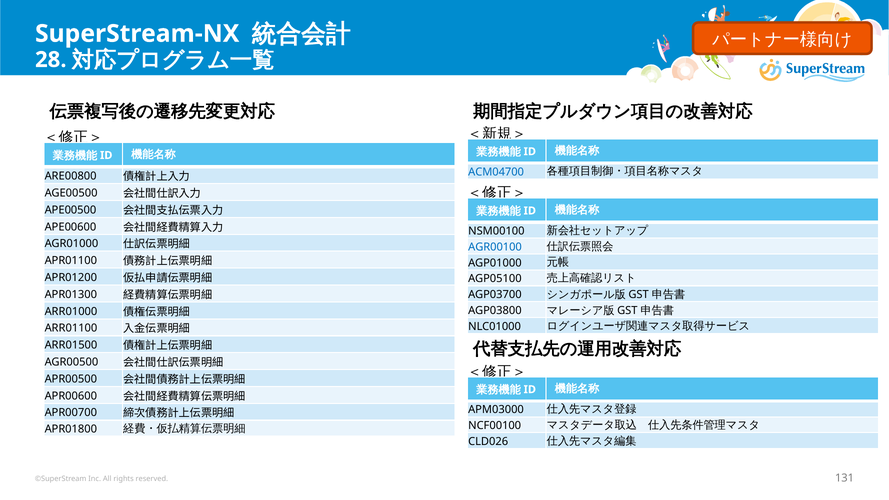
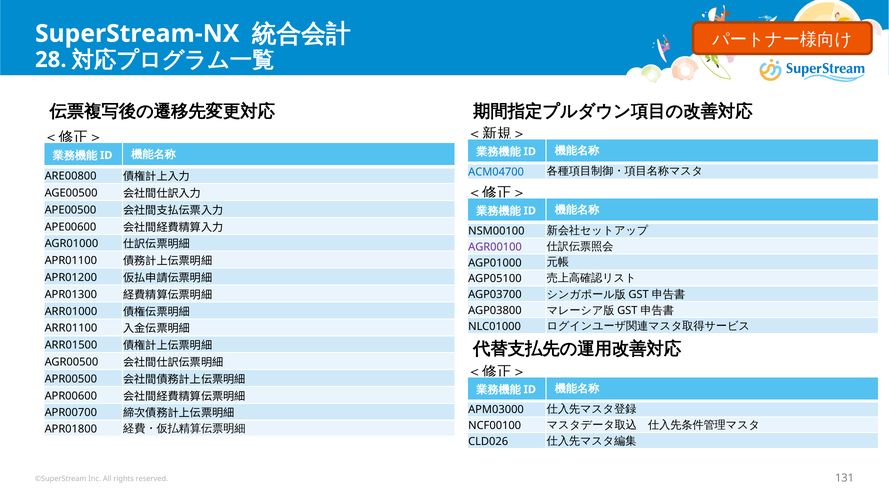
AGR00100 colour: blue -> purple (495, 247)
